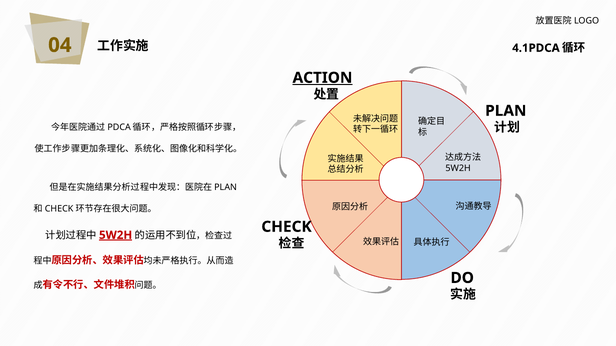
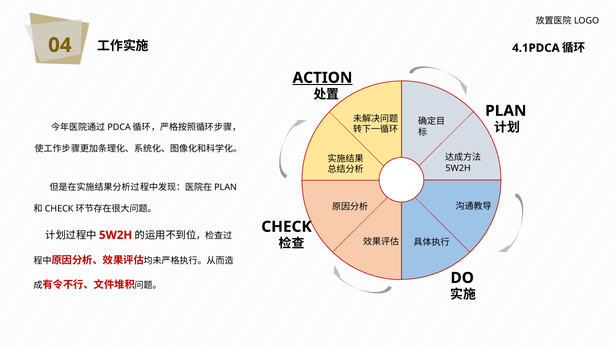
5W2H underline: present -> none (116, 235)
